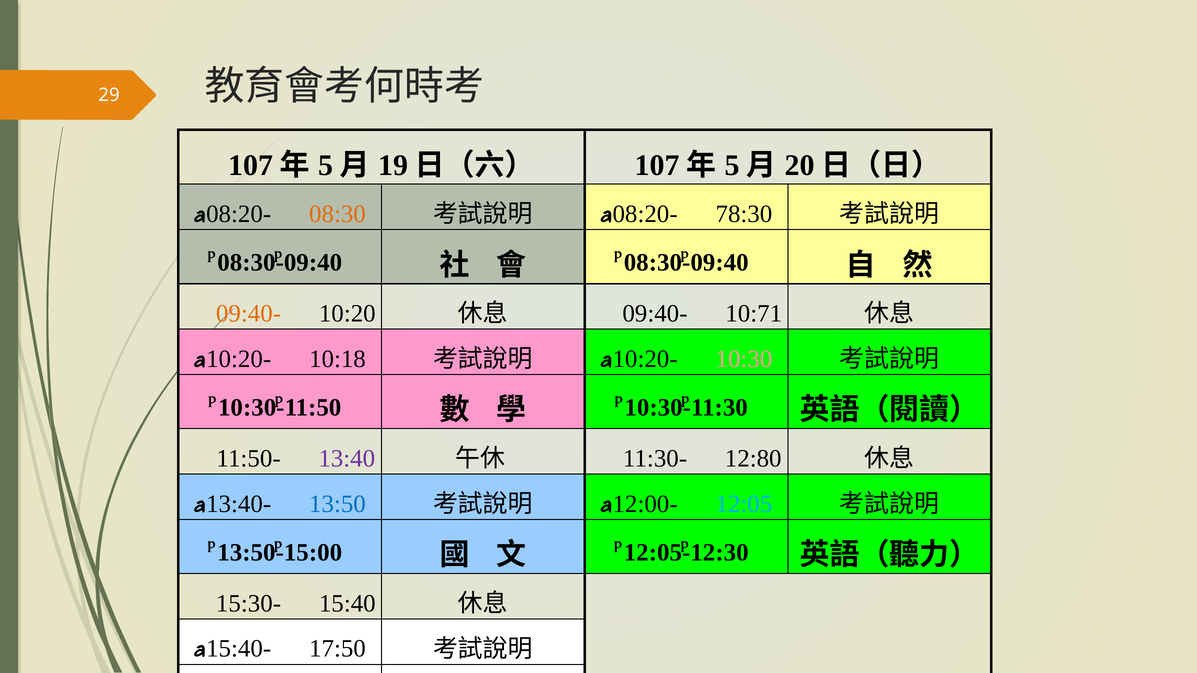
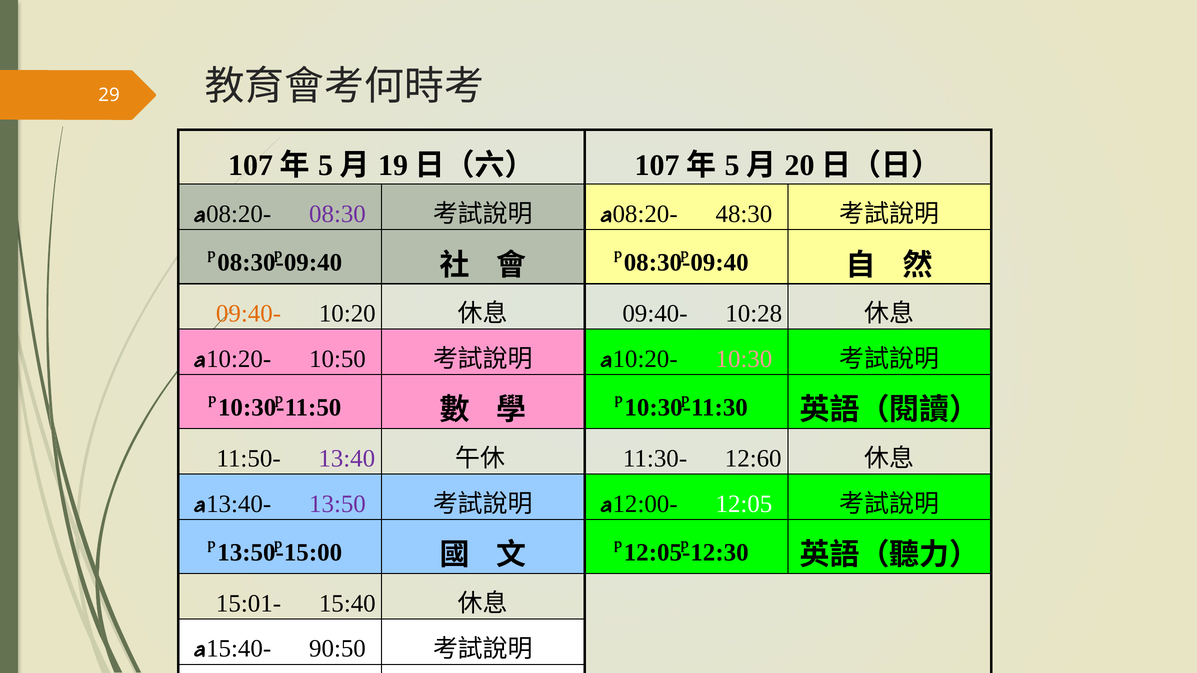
08:30 colour: orange -> purple (337, 214)
78:30: 78:30 -> 48:30 (744, 214)
10:71: 10:71 -> 10:28 (754, 314)
10:18: 10:18 -> 10:50 (337, 359)
12:80: 12:80 -> 12:60 (753, 459)
13:50 colour: blue -> purple (337, 504)
12:05 colour: light blue -> white (744, 504)
15:30-: 15:30- -> 15:01- (249, 604)
17:50: 17:50 -> 90:50 (337, 649)
